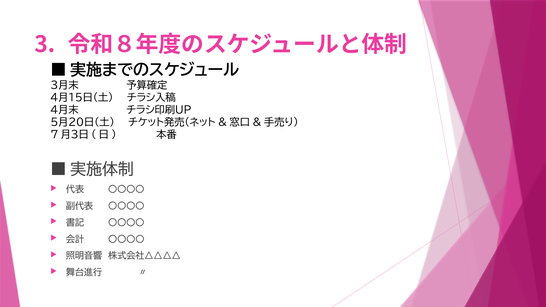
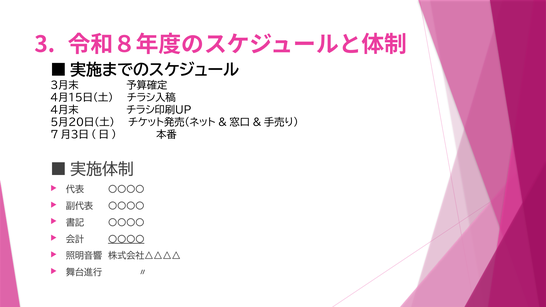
〇〇〇〇 underline: none -> present (126, 240)
